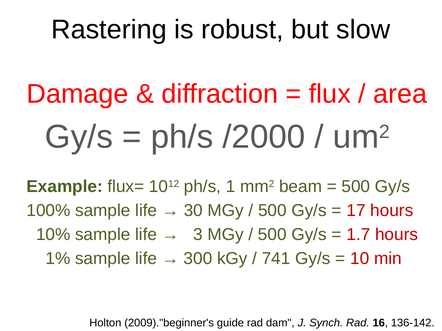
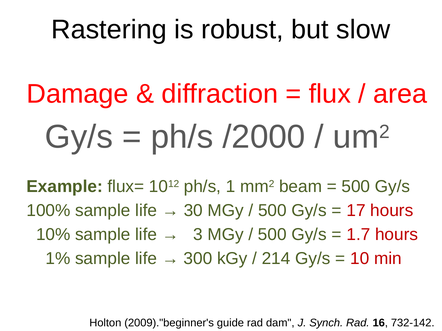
741: 741 -> 214 (276, 259)
136-142: 136-142 -> 732-142 (413, 323)
